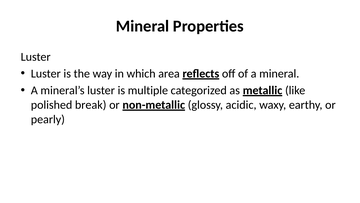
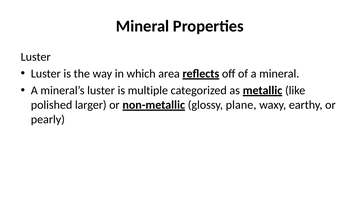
break: break -> larger (91, 105)
acidic: acidic -> plane (241, 105)
